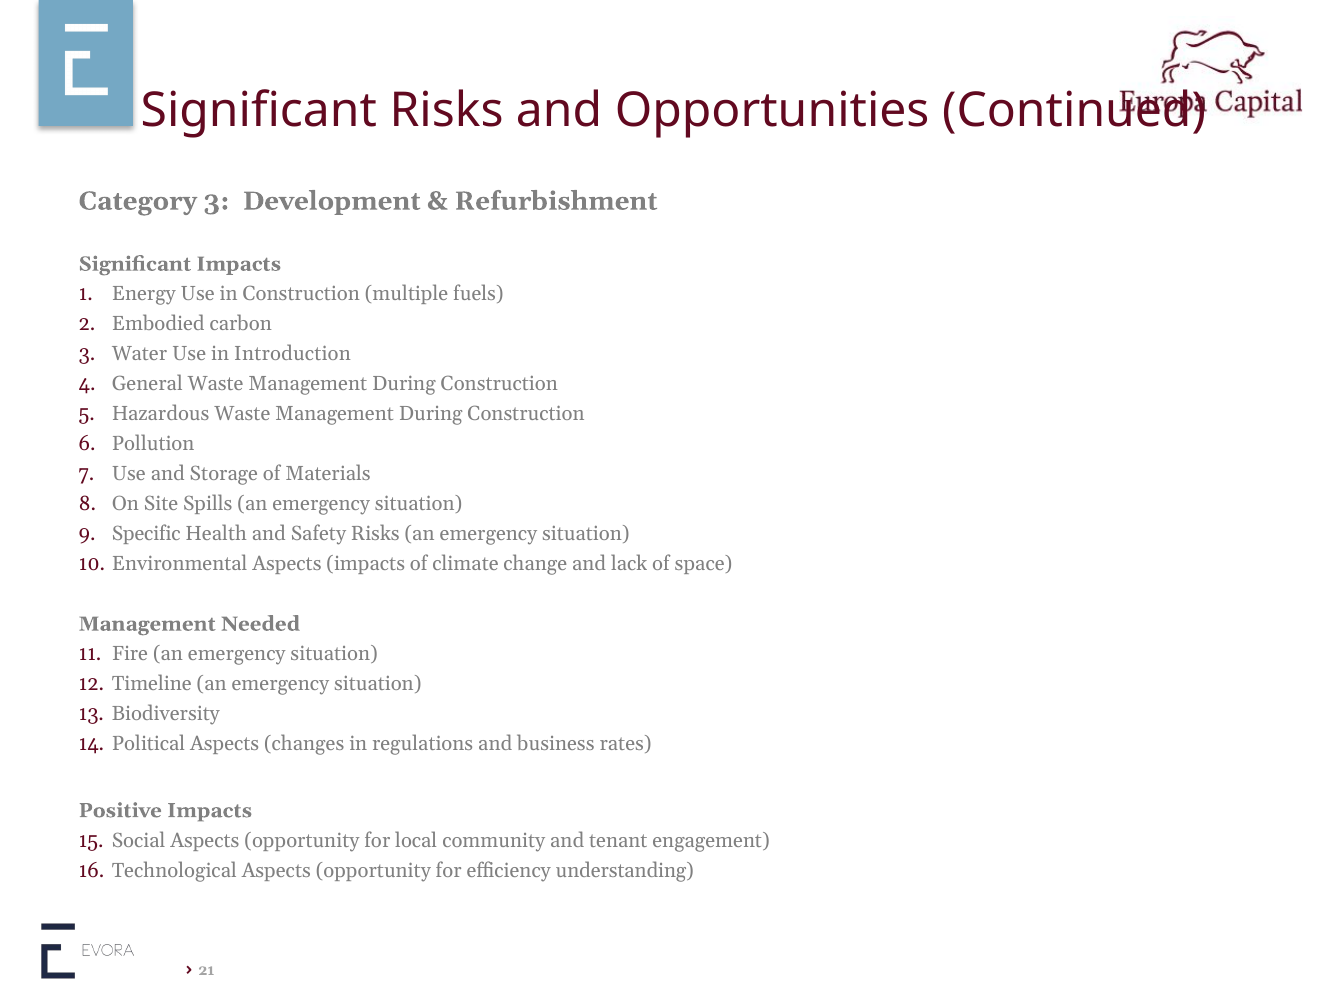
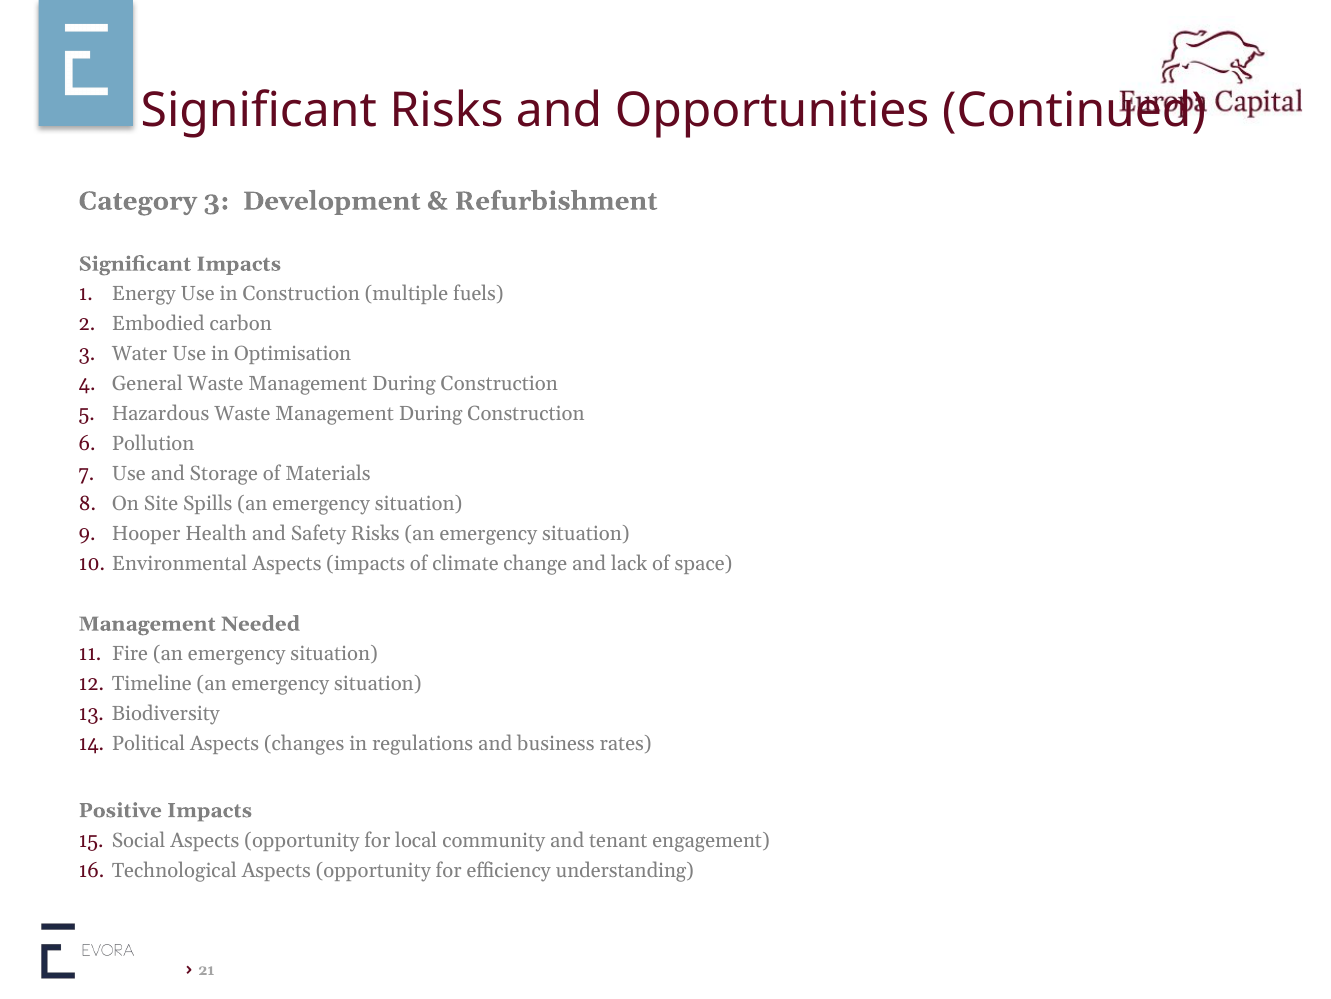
Introduction: Introduction -> Optimisation (293, 354)
Specific: Specific -> Hooper (146, 533)
